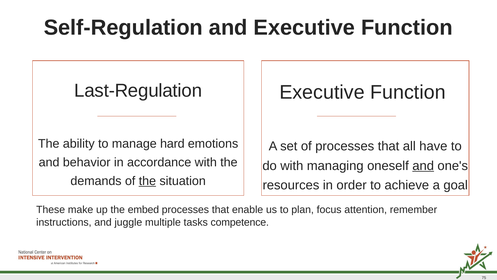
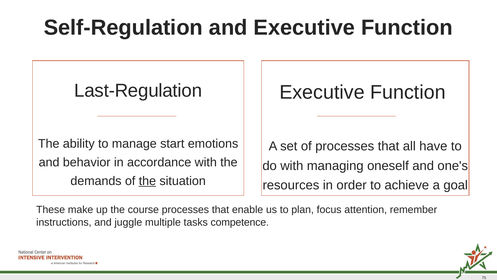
hard: hard -> start (172, 143)
and underline: present -> none (423, 166)
embed: embed -> course (143, 210)
